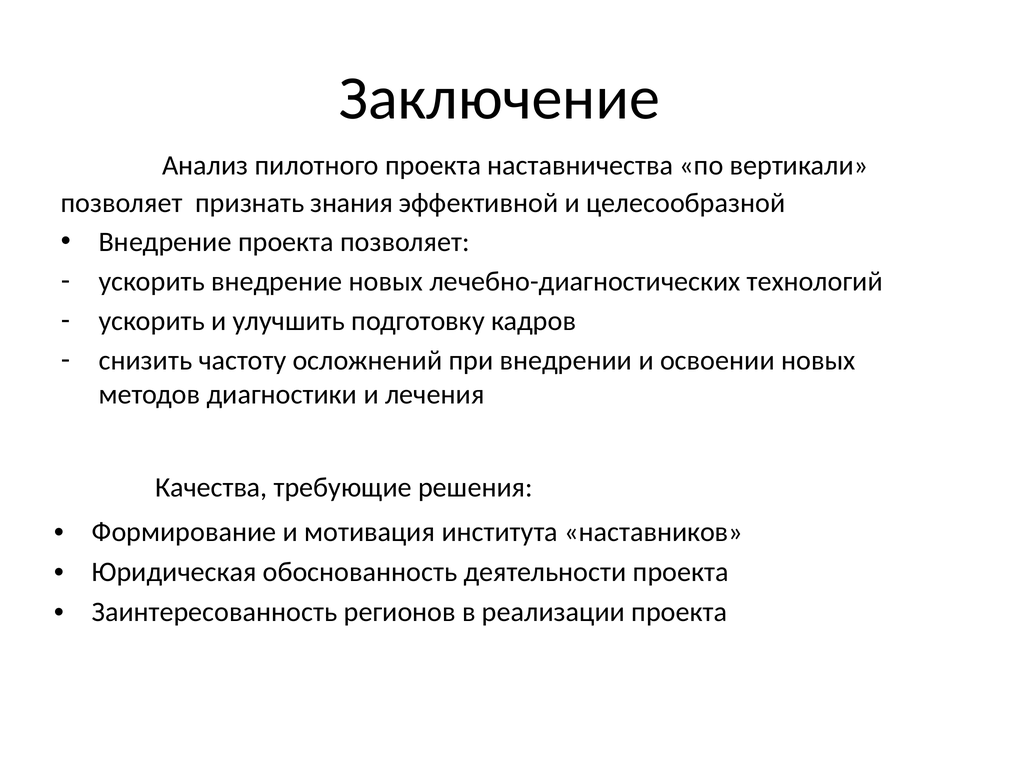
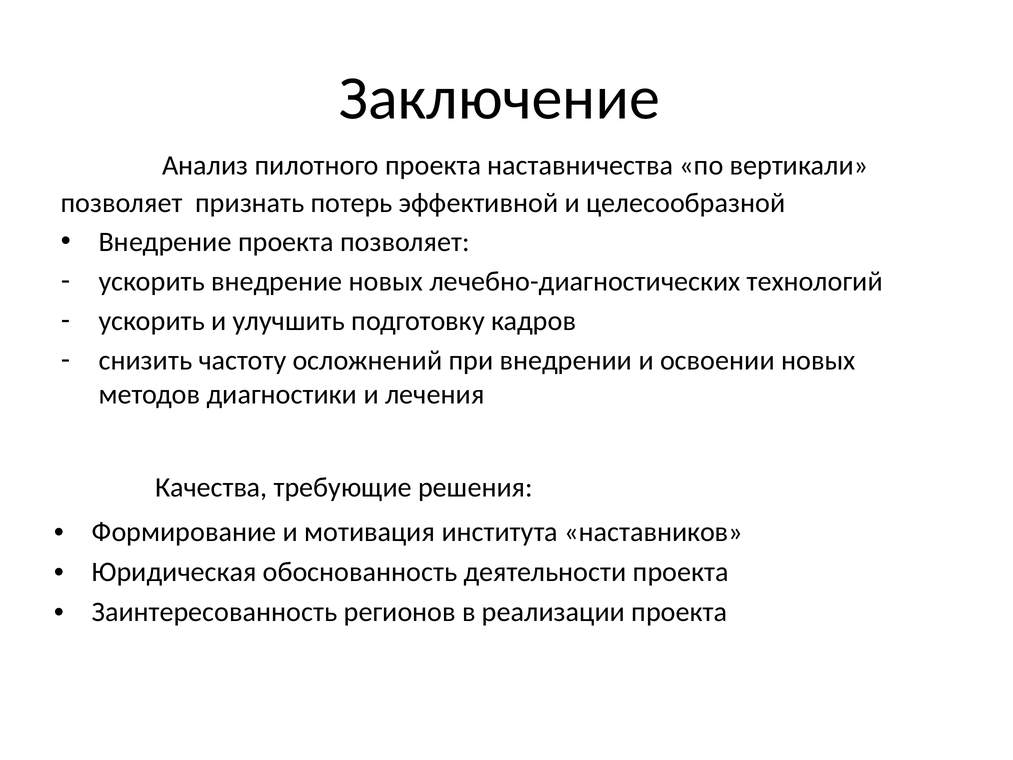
знания: знания -> потерь (352, 203)
